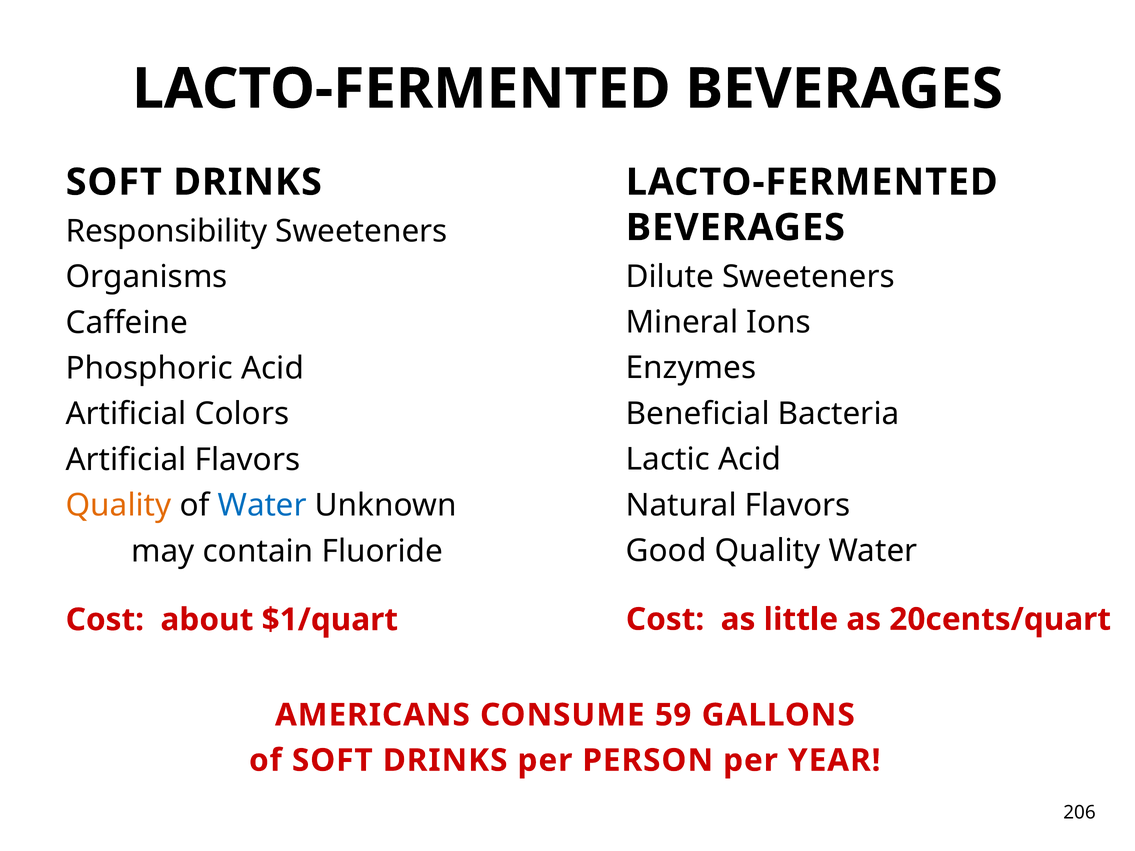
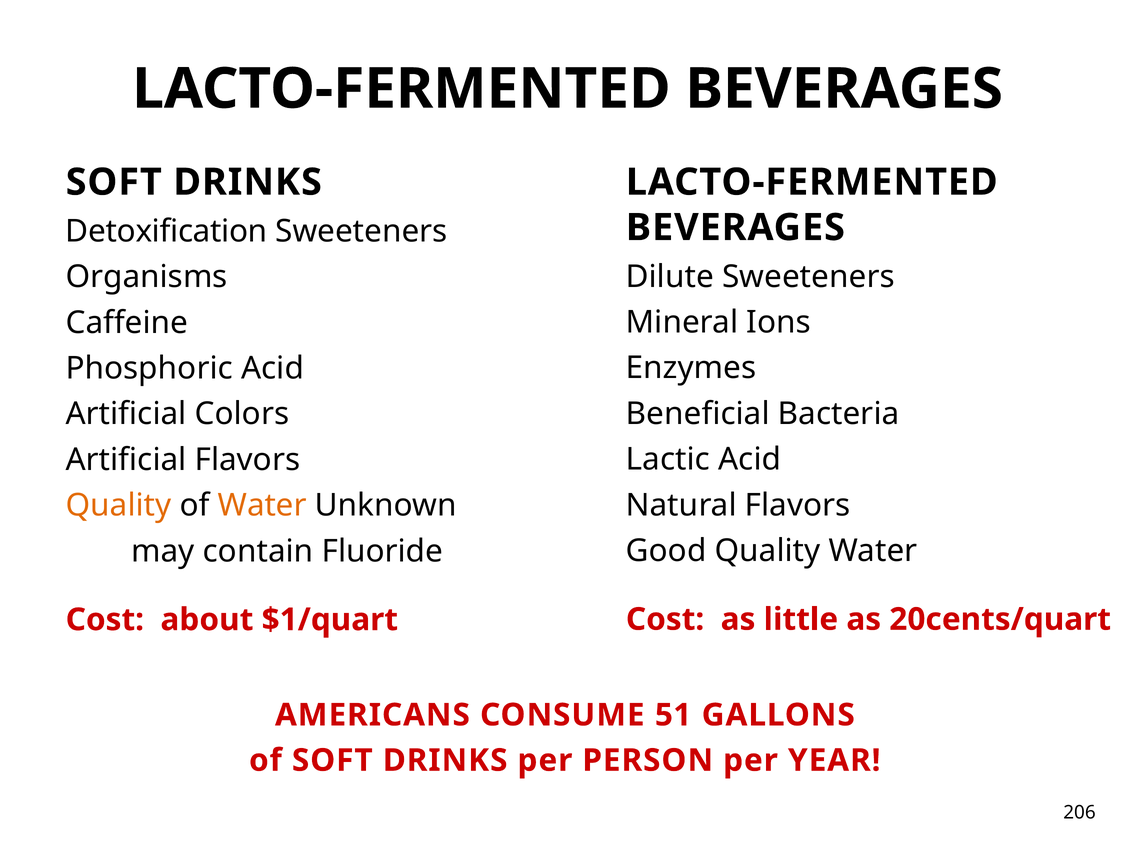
Responsibility: Responsibility -> Detoxification (166, 231)
Water colour: blue -> orange (262, 506)
59: 59 -> 51 (673, 715)
